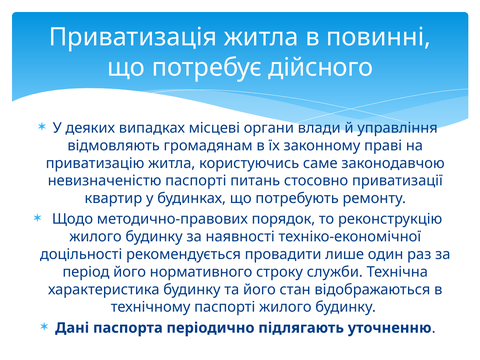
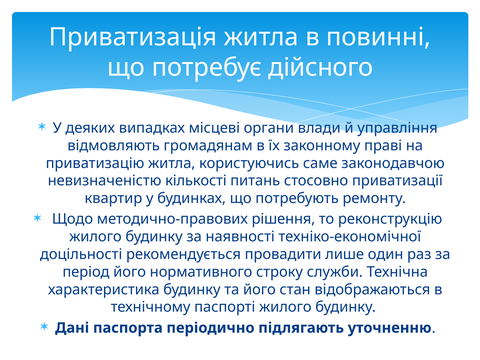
невизначеністю паспорті: паспорті -> кількості (196, 181)
порядок: порядок -> рішення (283, 219)
